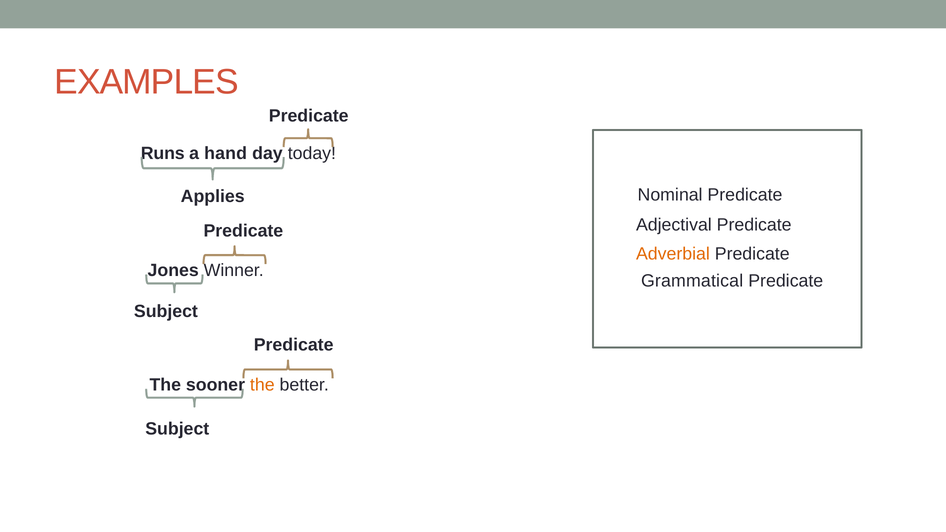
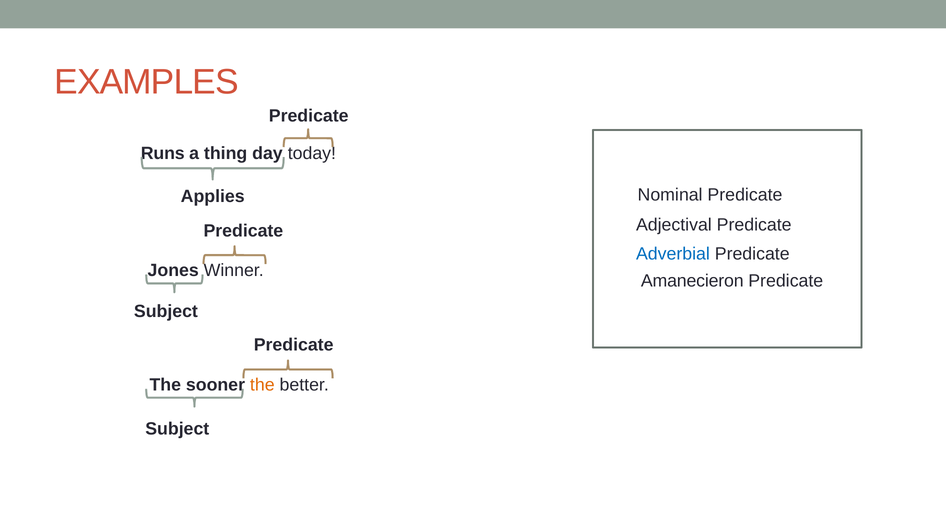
hand: hand -> thing (226, 154)
Adverbial colour: orange -> blue (673, 254)
Grammatical: Grammatical -> Amanecieron (692, 281)
